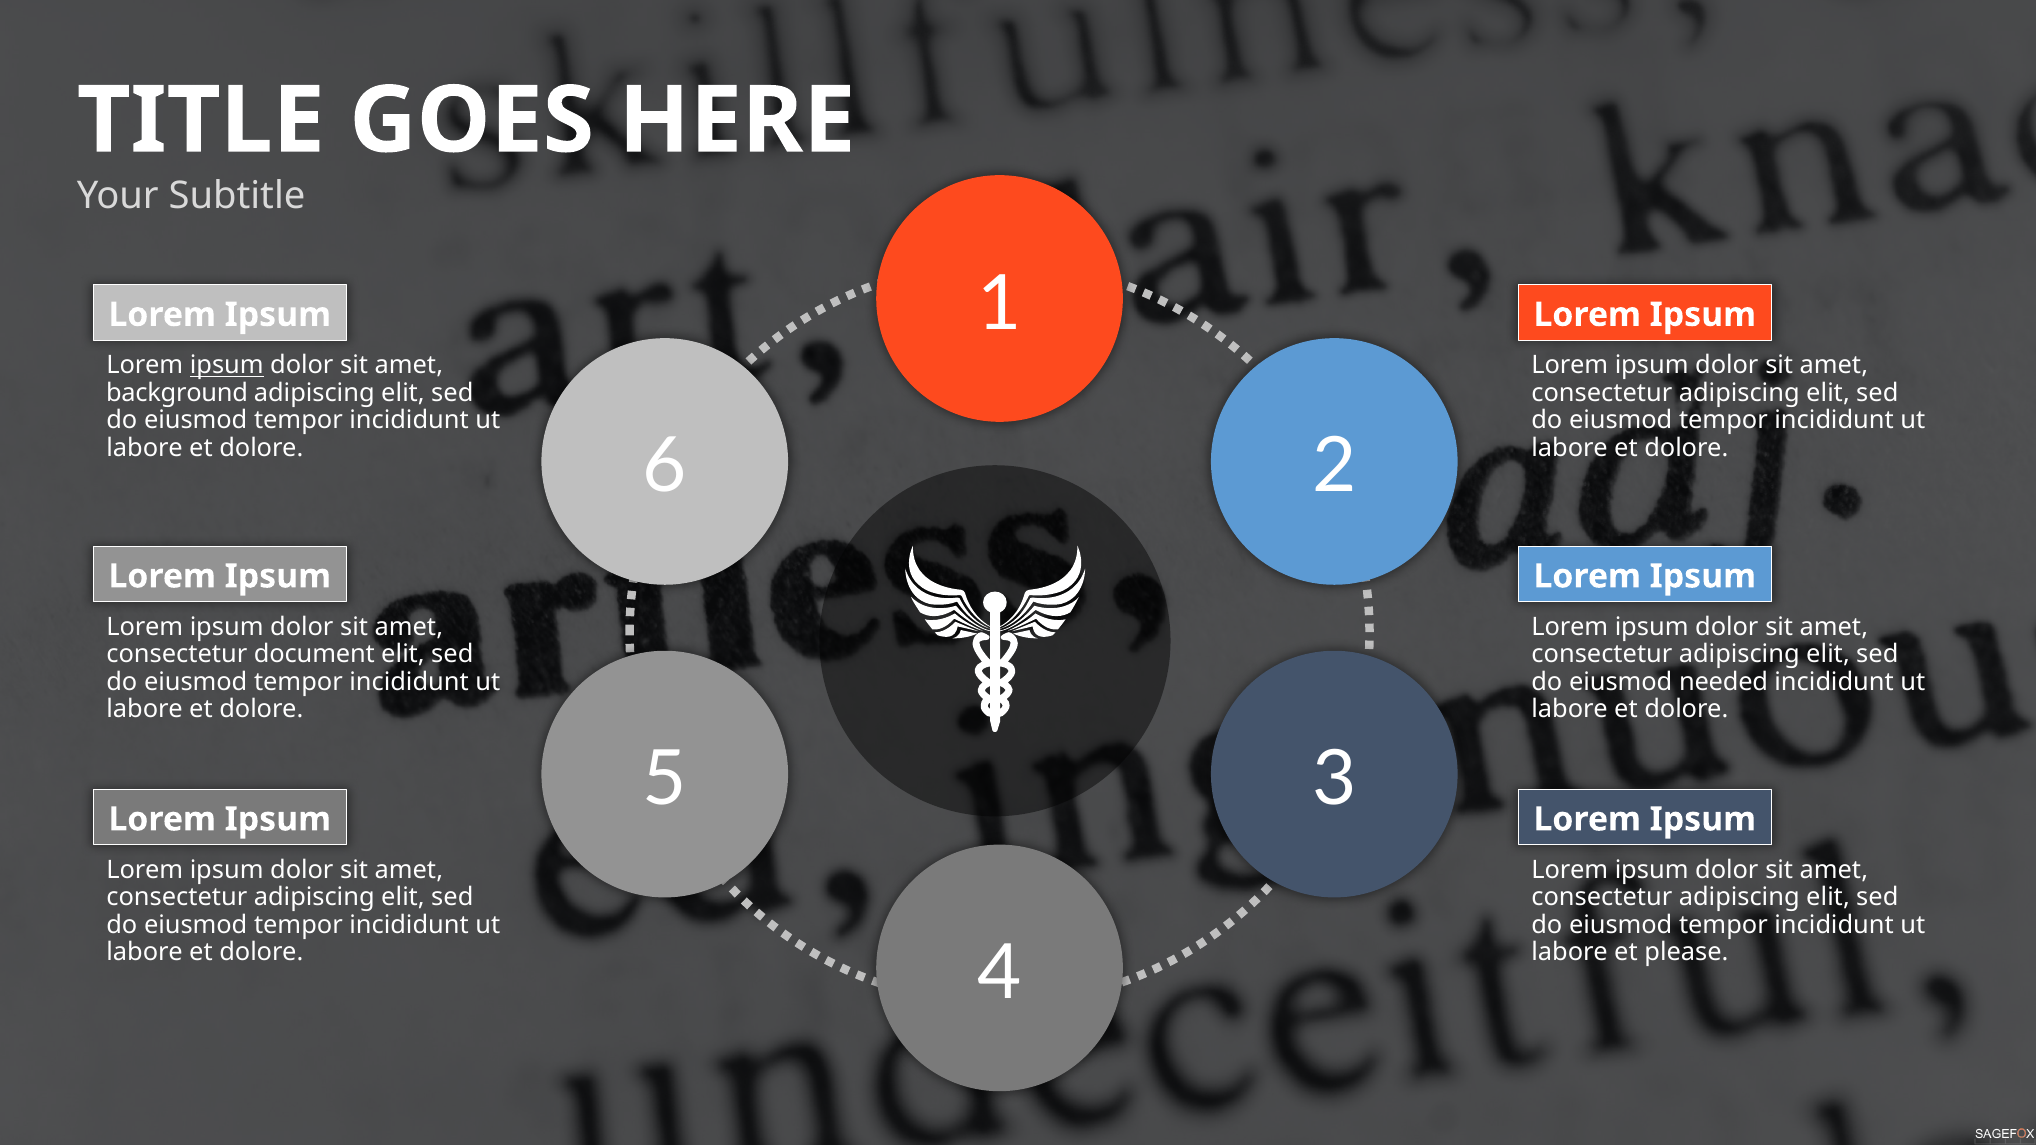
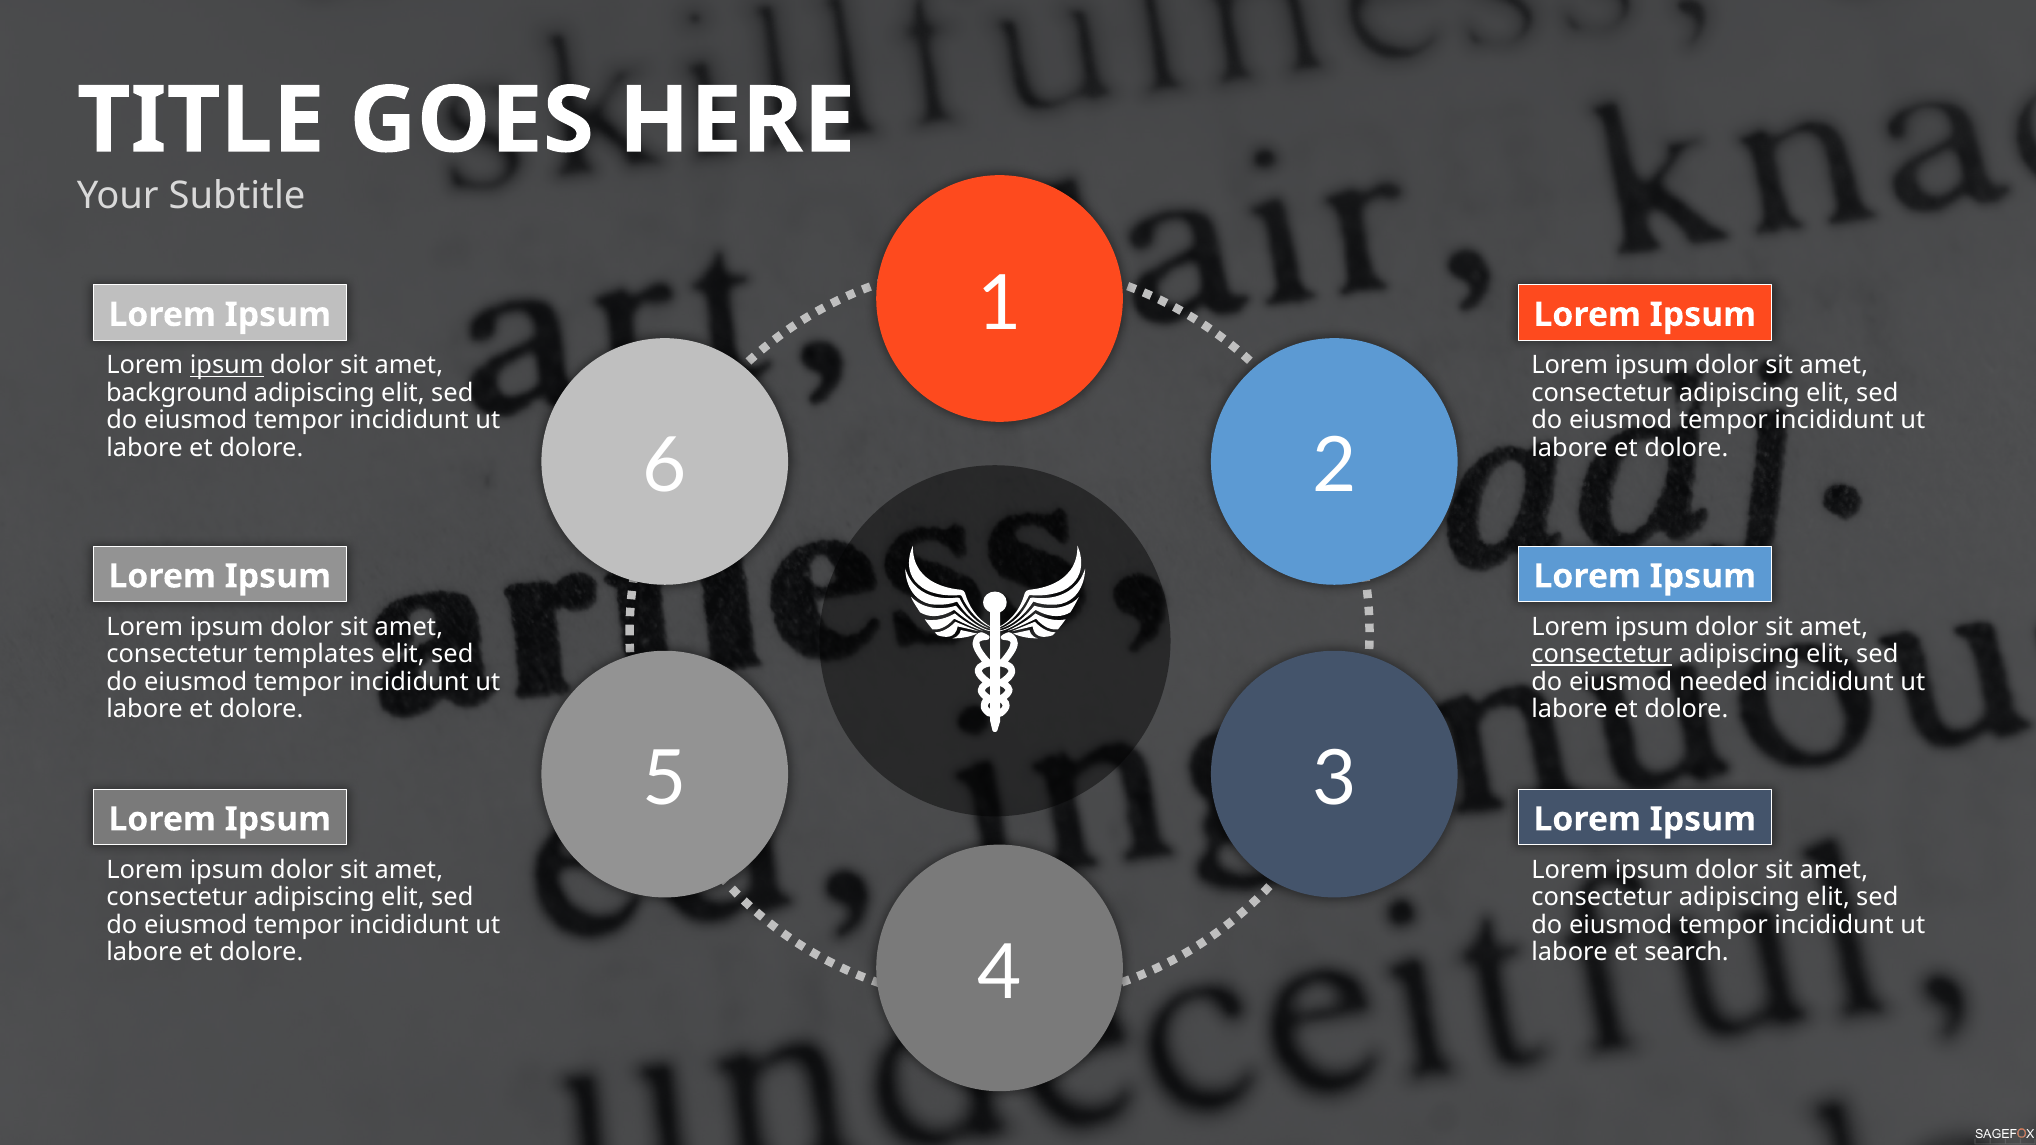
document: document -> templates (314, 654)
consectetur underline: none -> present (1602, 654)
please: please -> search (1687, 952)
